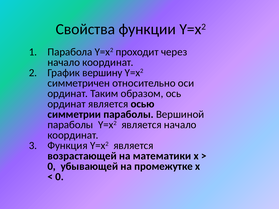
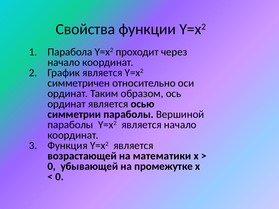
График вершину: вершину -> является (102, 73)
